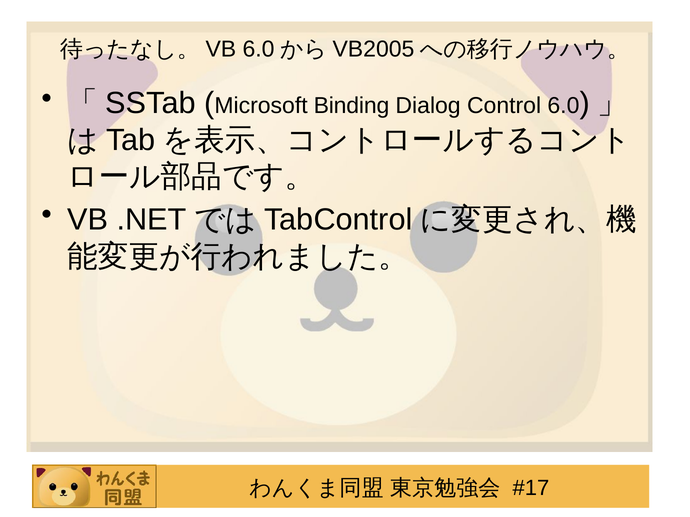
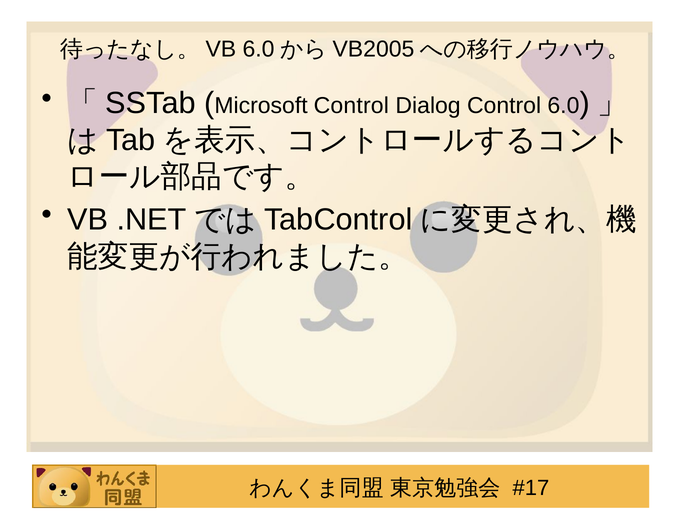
Microsoft Binding: Binding -> Control (351, 106)
